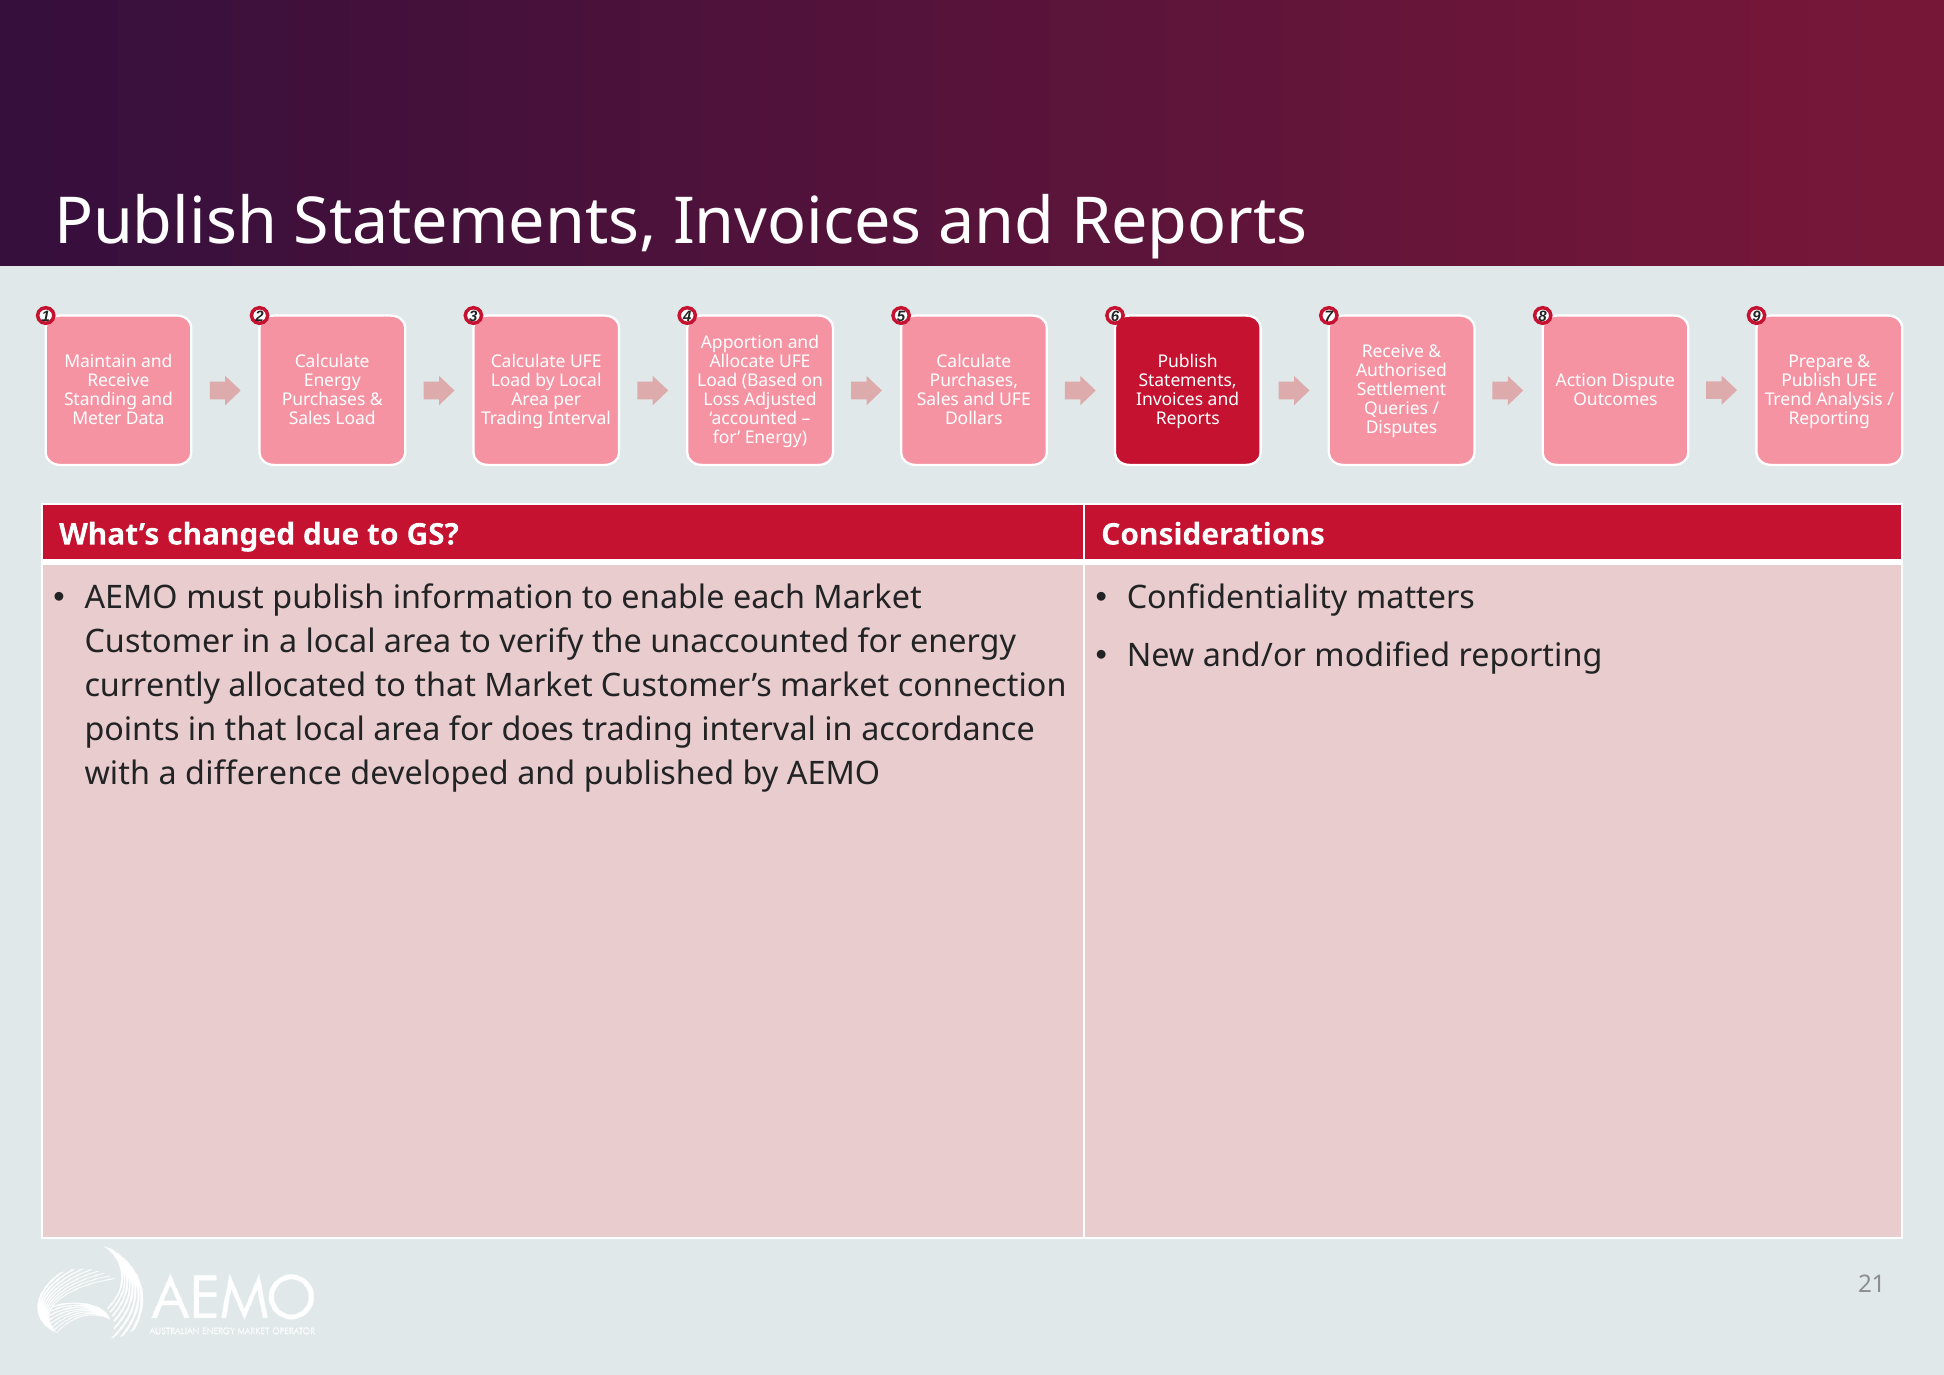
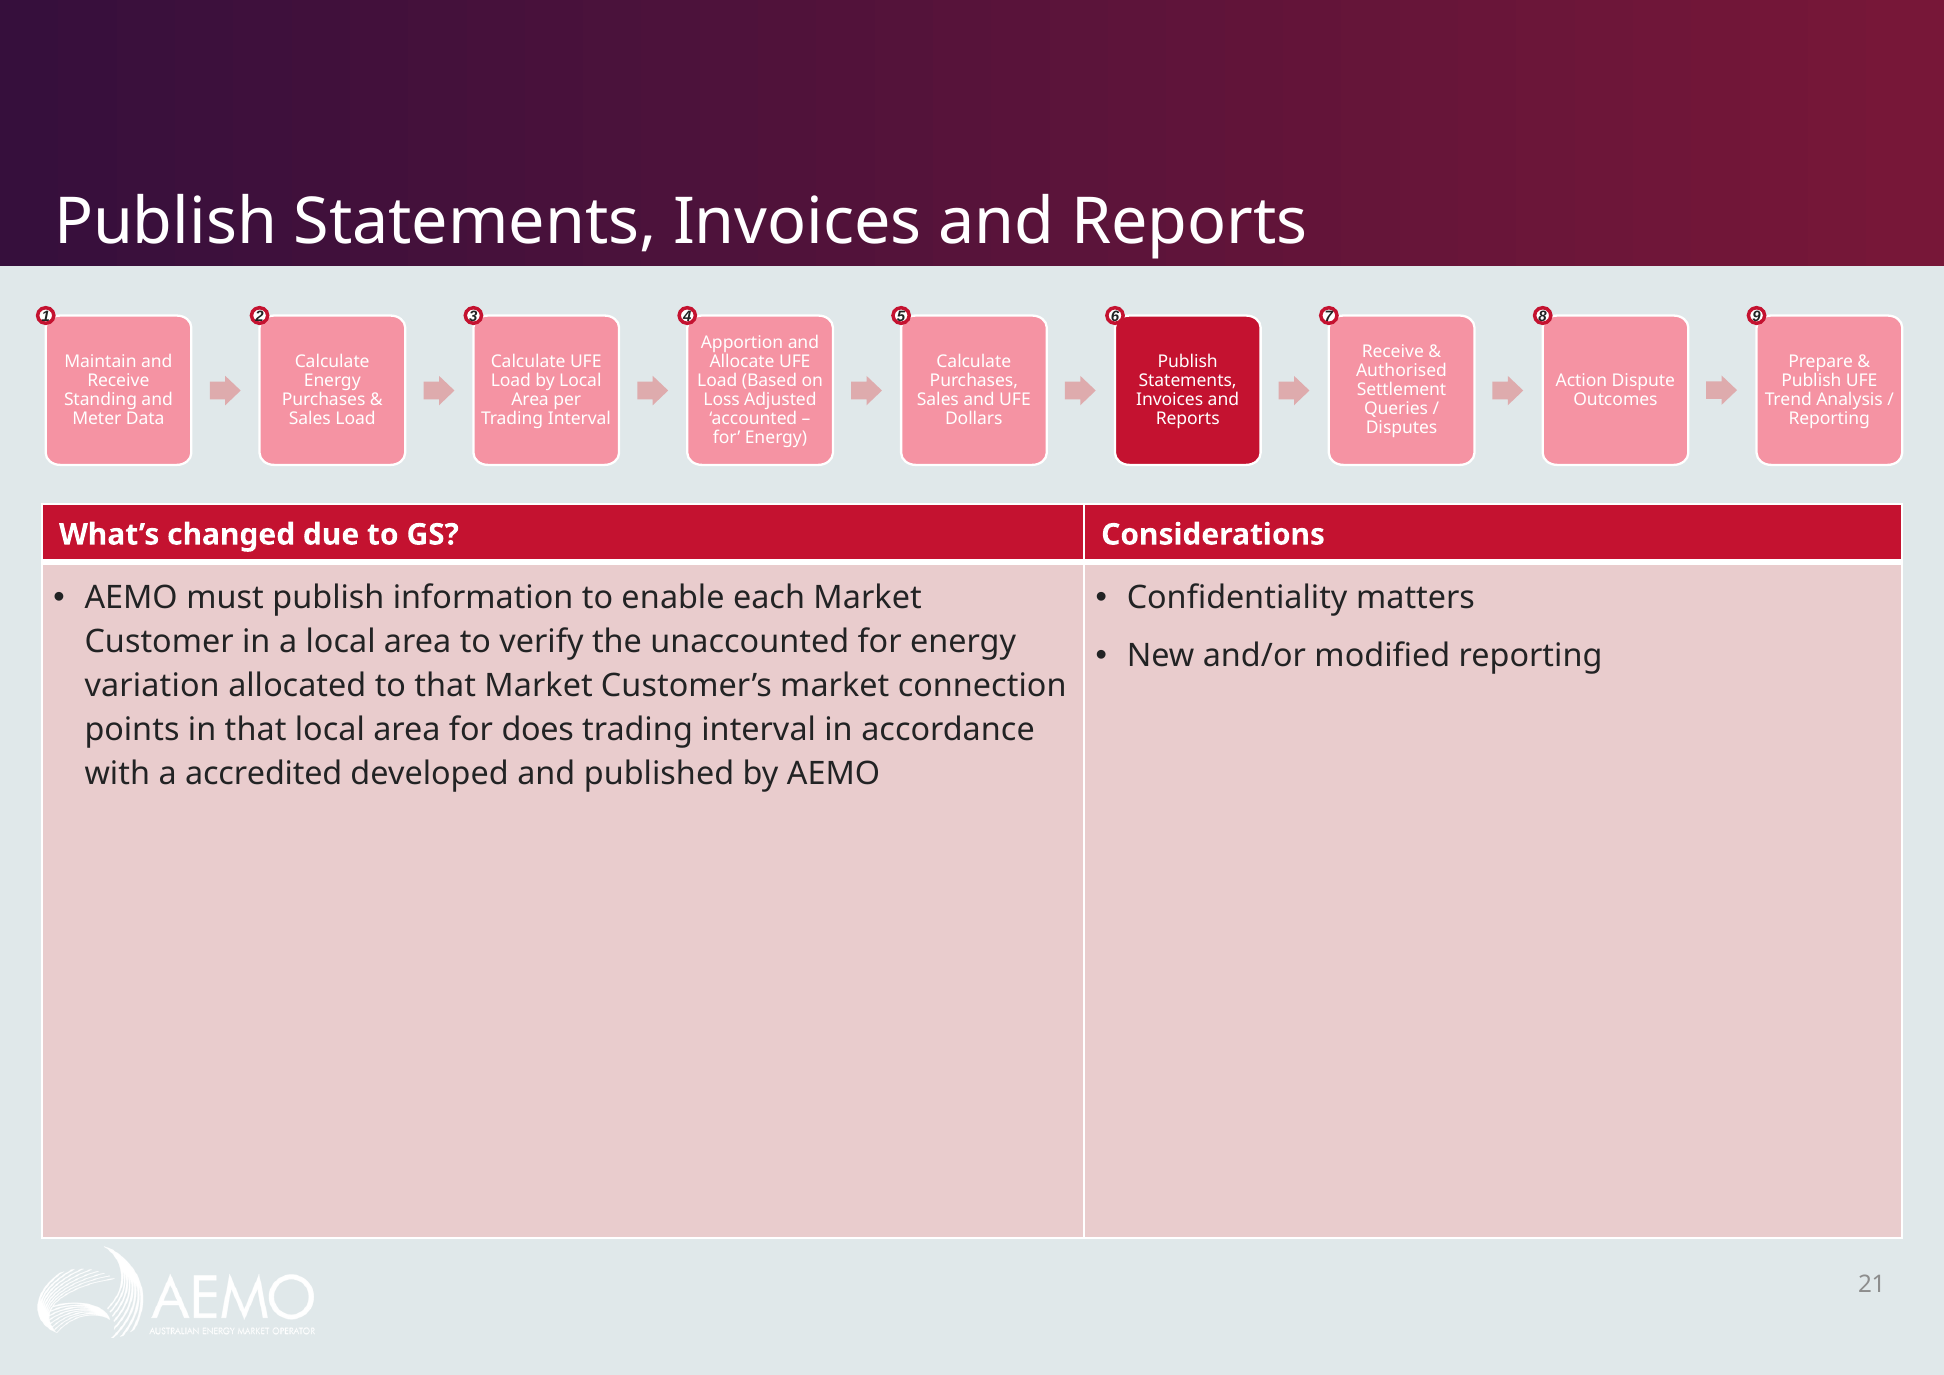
currently: currently -> variation (152, 686)
difference: difference -> accredited (264, 774)
